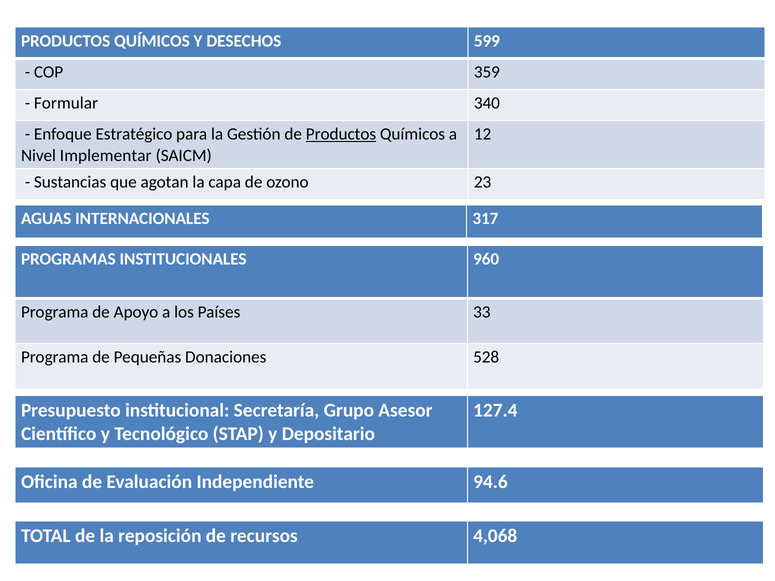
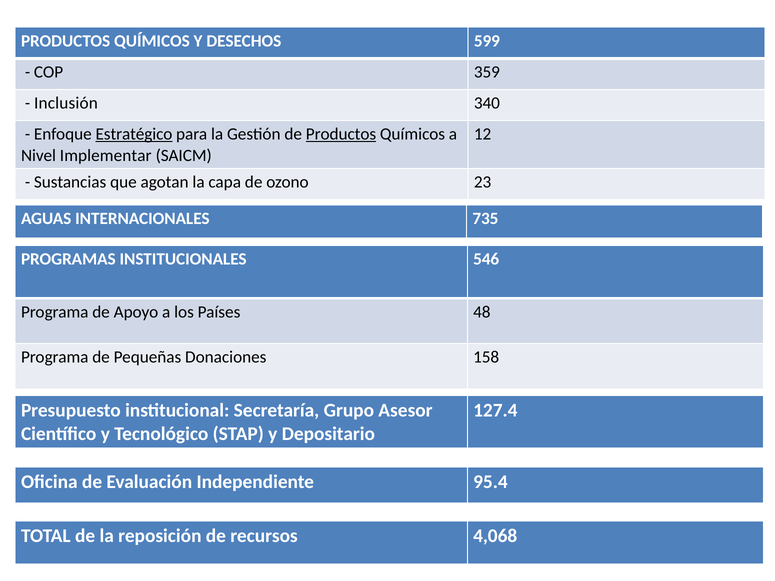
Formular: Formular -> Inclusión (66, 103)
Estratégico underline: none -> present (134, 134)
317: 317 -> 735 (485, 219)
960: 960 -> 546 (486, 259)
33: 33 -> 48 (482, 312)
528: 528 -> 158 (486, 357)
94.6: 94.6 -> 95.4 (490, 482)
